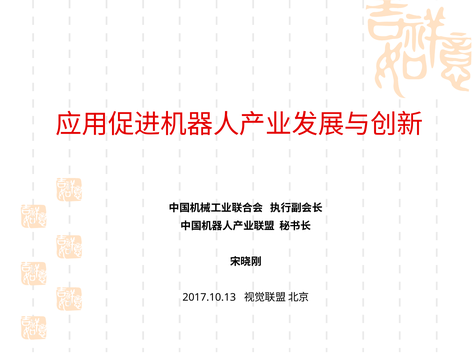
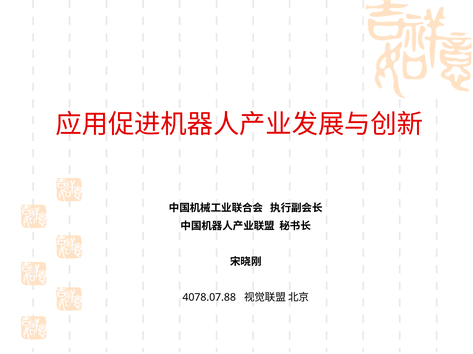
2017.10.13: 2017.10.13 -> 4078.07.88 (209, 298)
